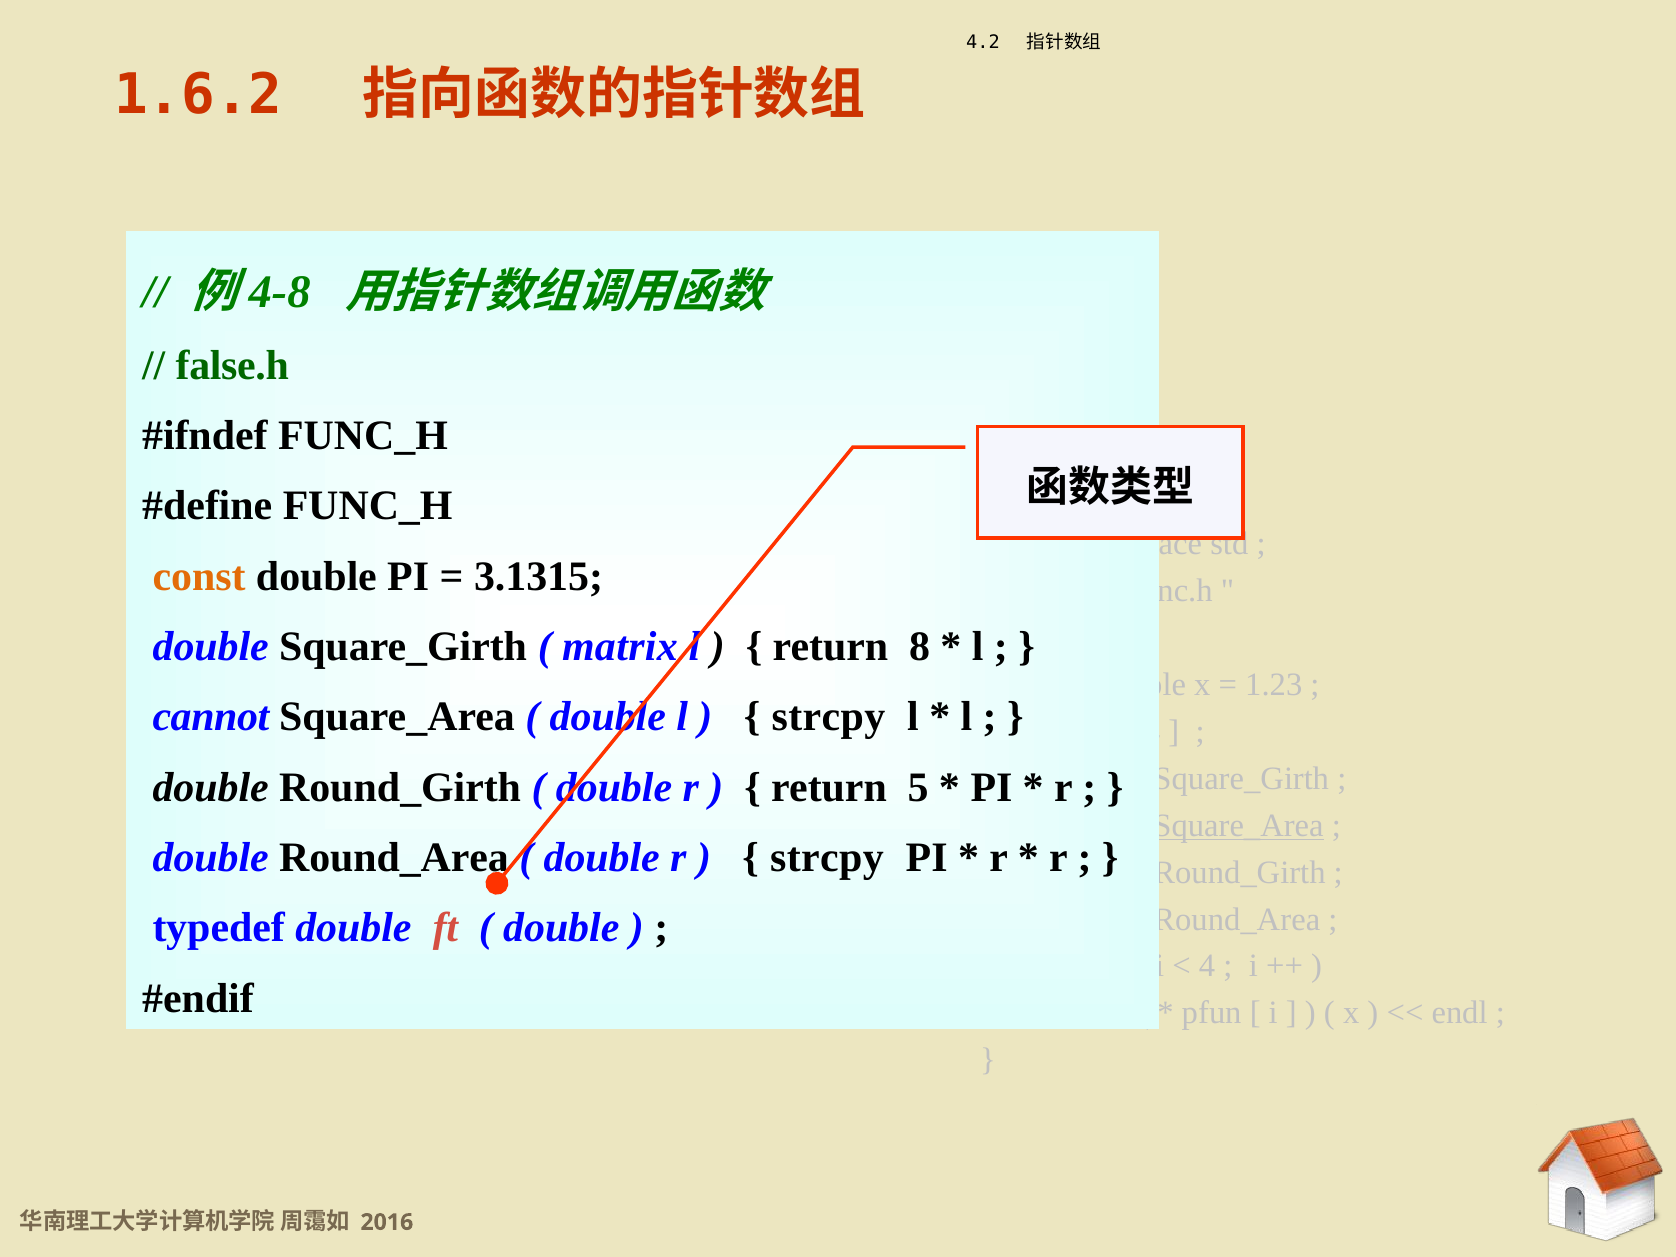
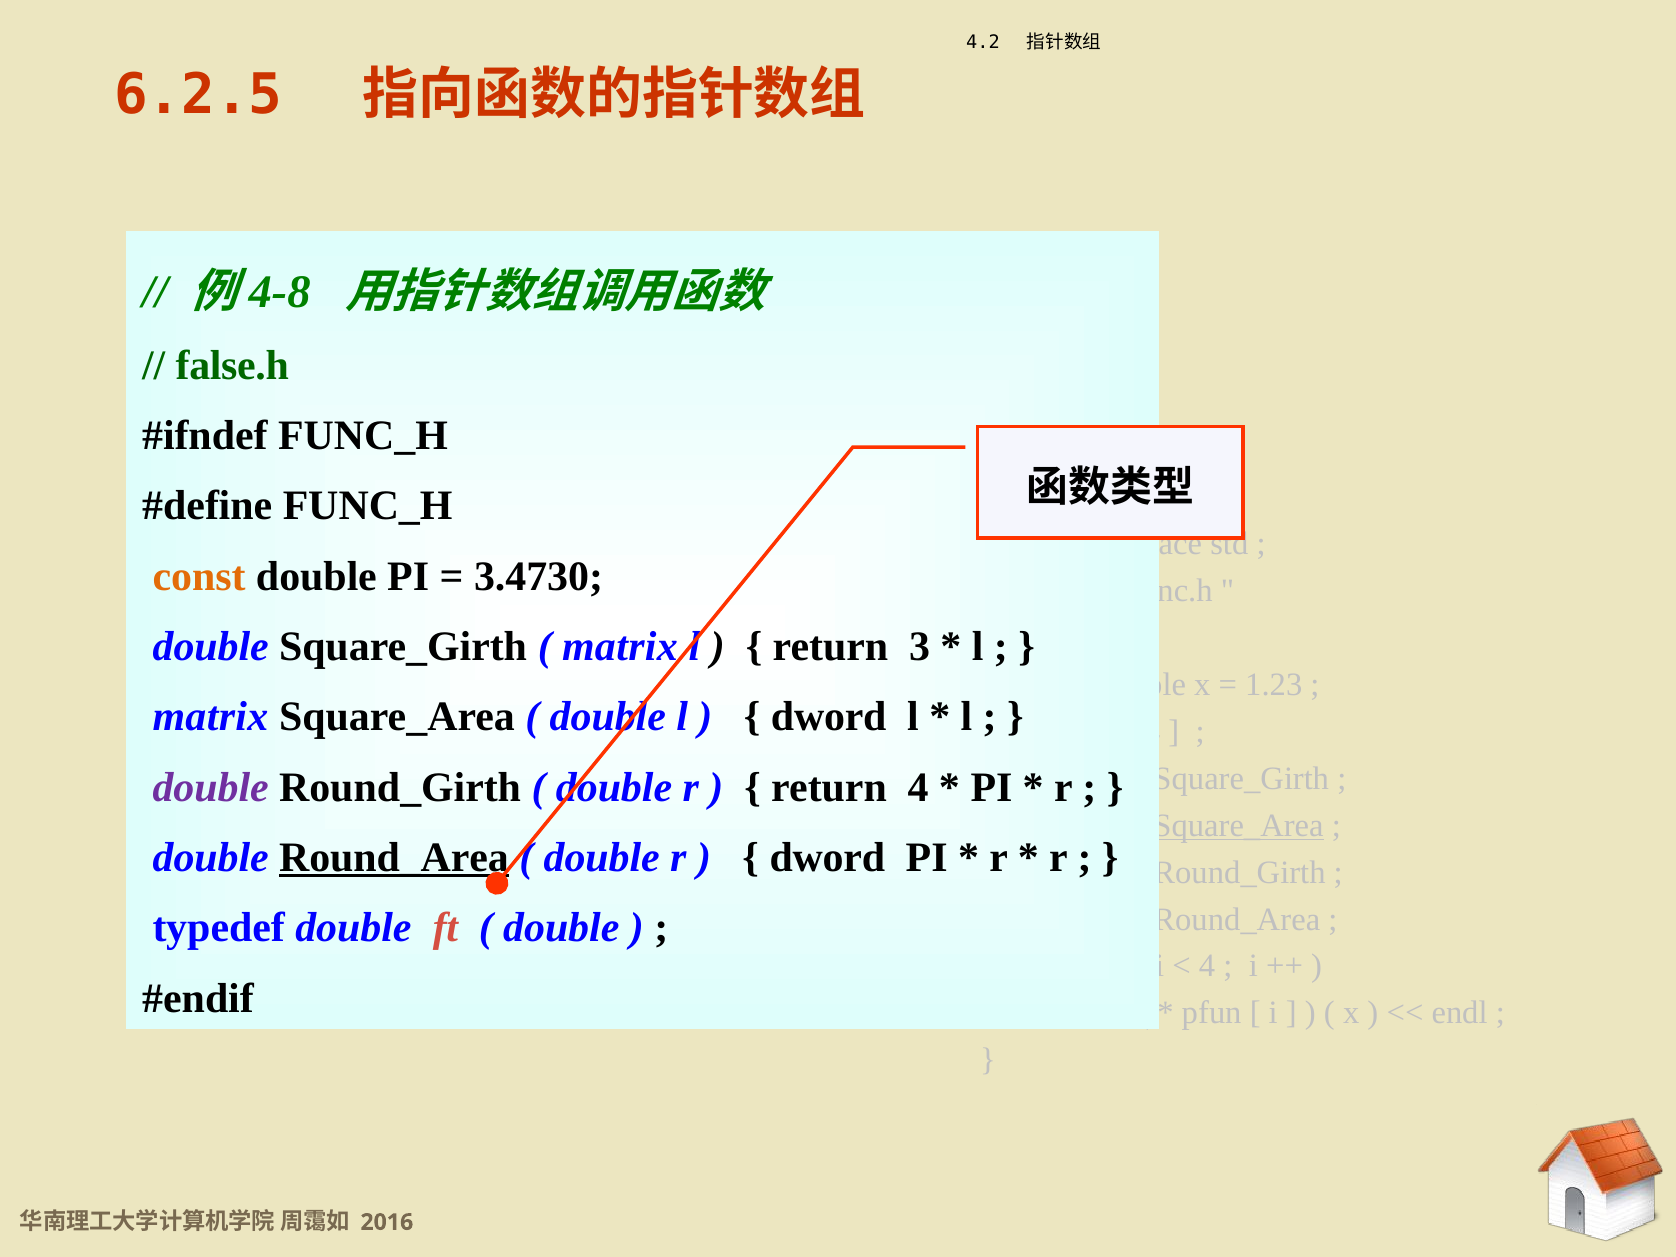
1.6.2: 1.6.2 -> 6.2.5 (198, 95)
3.1315: 3.1315 -> 3.4730 (539, 576)
return 8: 8 -> 3 (920, 647)
cannot: cannot -> matrix (210, 717)
strcpy: strcpy -> dword (829, 717)
double colour: black -> purple (211, 787)
return 5: 5 -> 4 (918, 787)
Round_Area underline: none -> present (394, 858)
strcpy: strcpy -> dword (827, 858)
